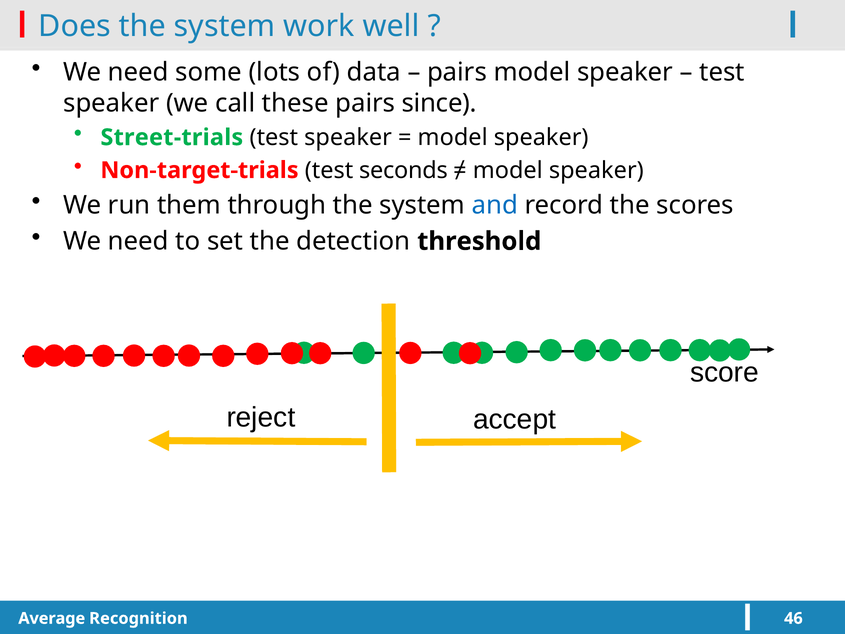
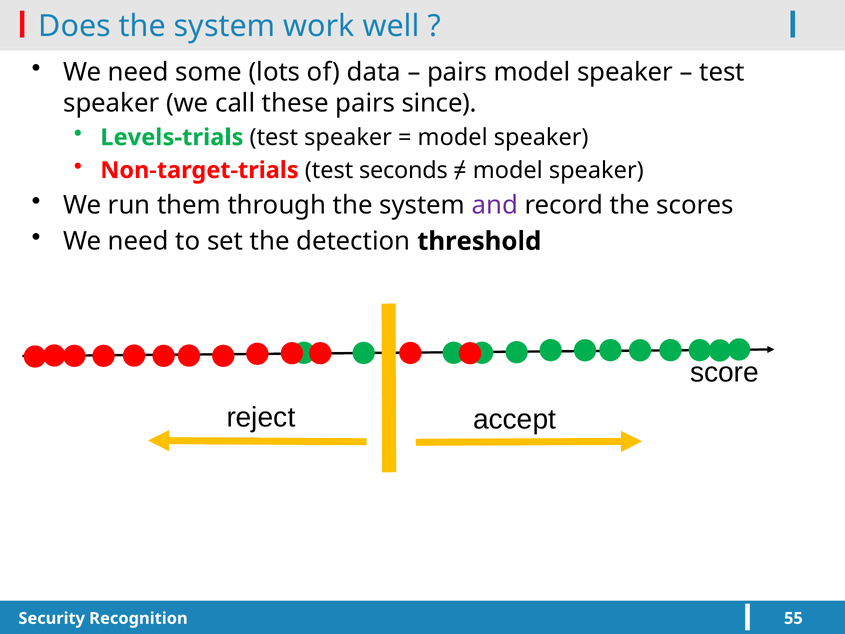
Street-trials: Street-trials -> Levels-trials (172, 137)
and colour: blue -> purple (495, 205)
Average: Average -> Security (52, 618)
46: 46 -> 55 (793, 618)
